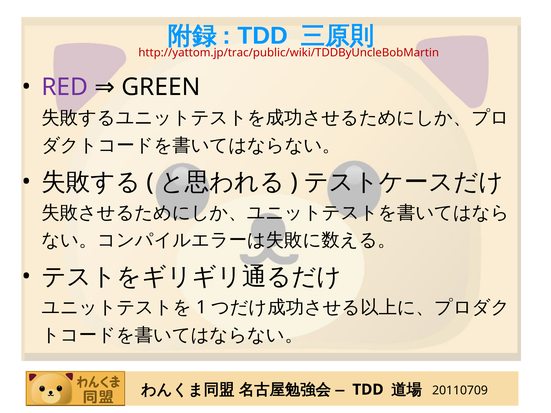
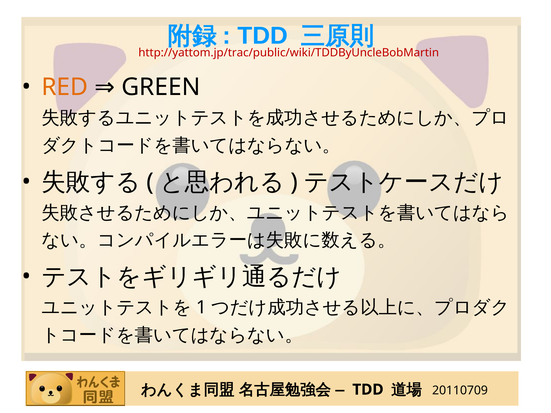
RED colour: purple -> orange (65, 87)
